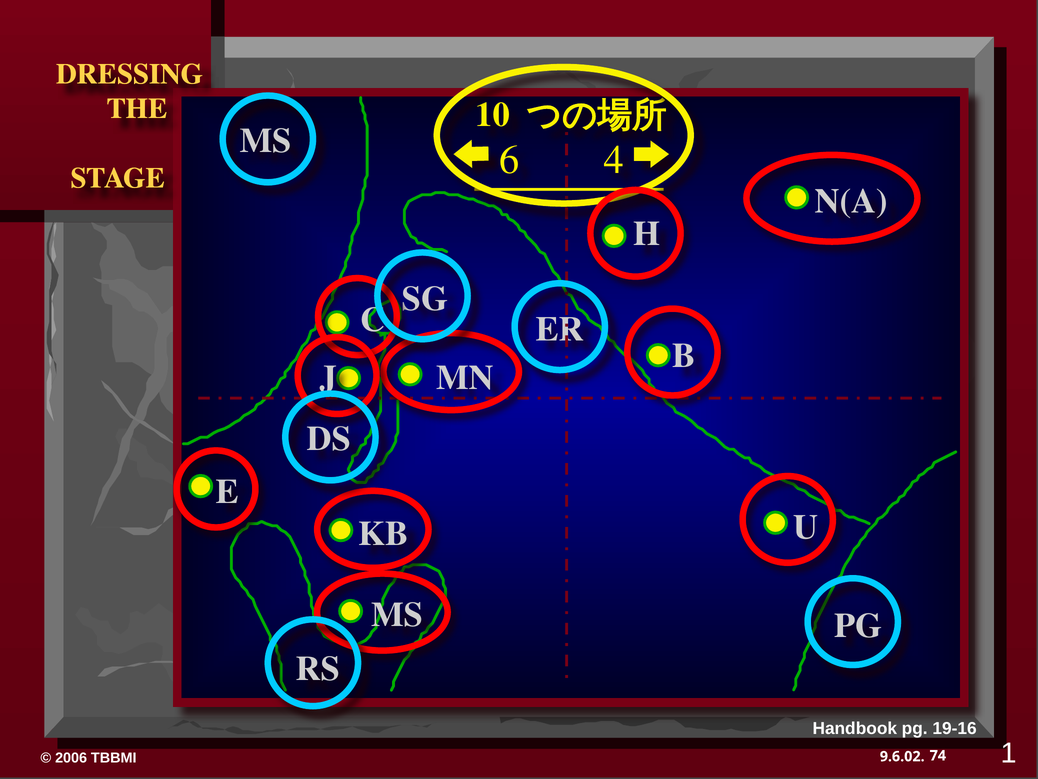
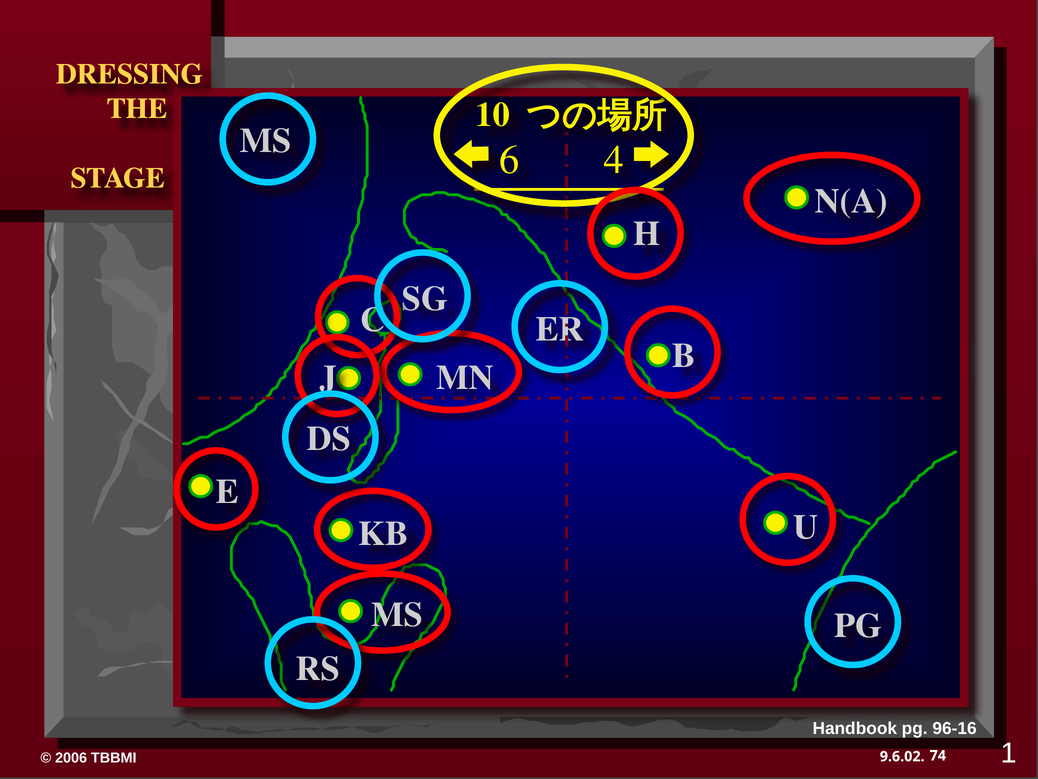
19-16: 19-16 -> 96-16 (955, 728)
